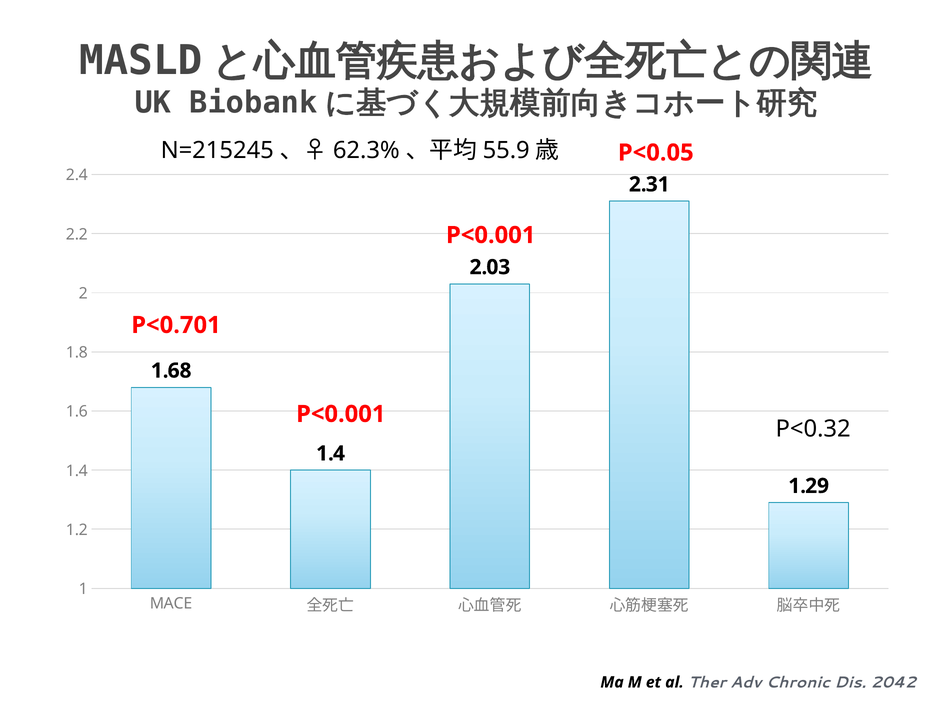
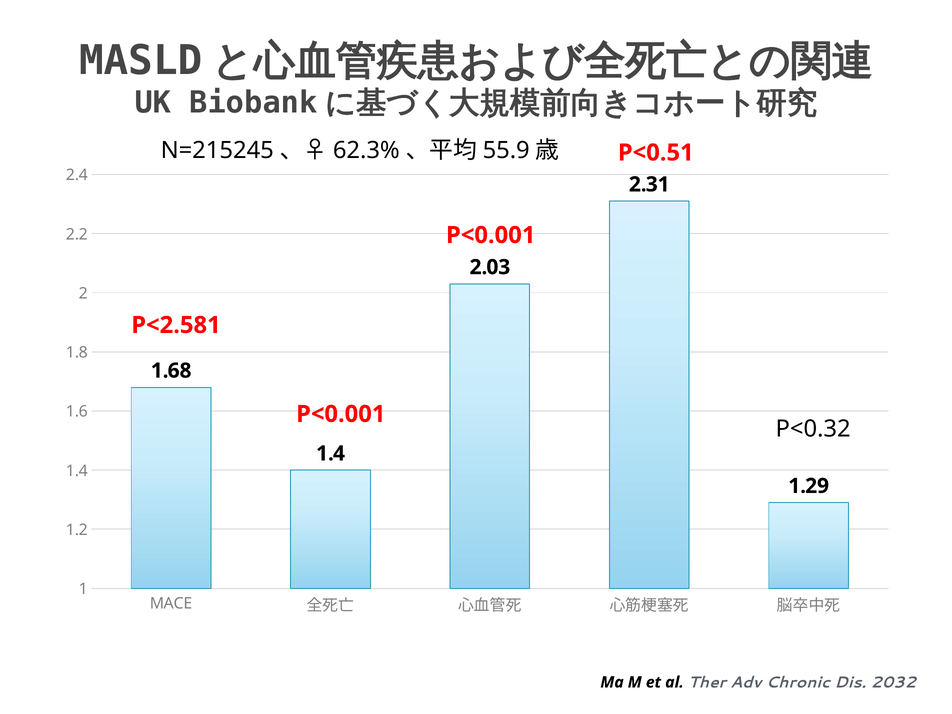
P<0.05: P<0.05 -> P<0.51 (656, 153)
P<0.701: P<0.701 -> P<2.581 (176, 325)
2042: 2042 -> 2032 (893, 682)
